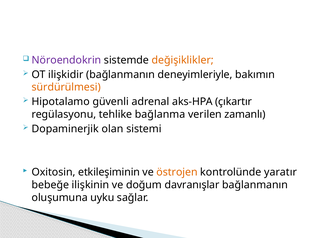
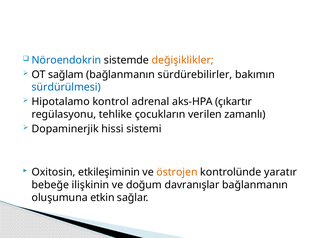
Nöroendokrin colour: purple -> blue (66, 60)
ilişkidir: ilişkidir -> sağlam (66, 74)
deneyimleriyle: deneyimleriyle -> sürdürebilirler (195, 74)
sürdürülmesi colour: orange -> blue (66, 87)
güvenli: güvenli -> kontrol (111, 102)
bağlanma: bağlanma -> çocukların (160, 114)
olan: olan -> hissi (113, 129)
uyku: uyku -> etkin (102, 197)
